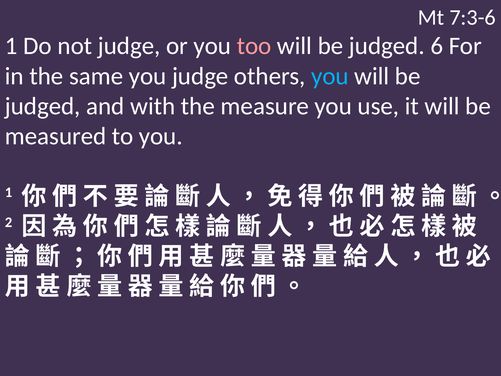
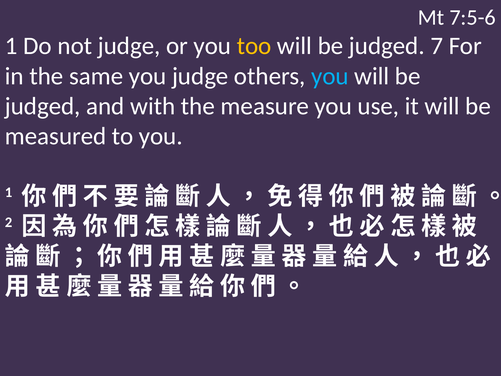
7:3-6: 7:3-6 -> 7:5-6 (473, 17)
too colour: pink -> yellow (254, 46)
6: 6 -> 7 (437, 46)
